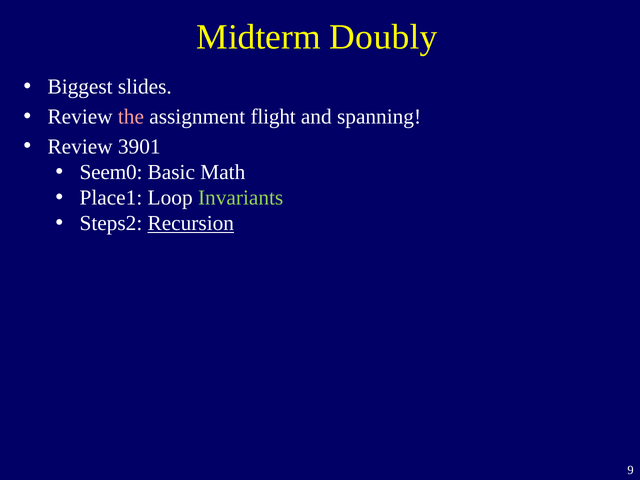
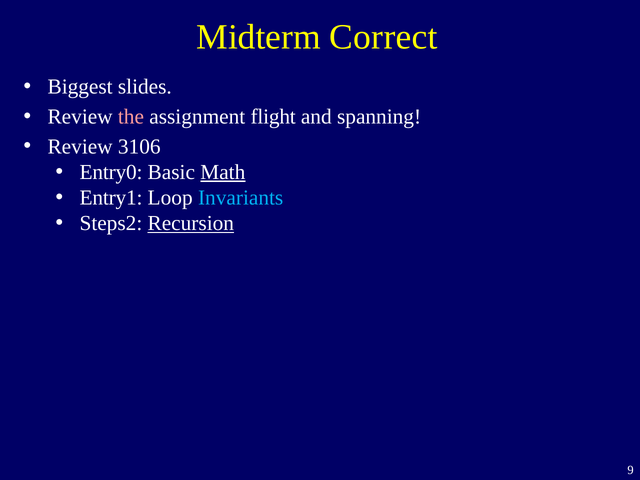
Doubly: Doubly -> Correct (384, 37)
3901: 3901 -> 3106 (139, 147)
Seem0: Seem0 -> Entry0 (111, 172)
Math underline: none -> present (223, 172)
Place1: Place1 -> Entry1 (111, 198)
Invariants colour: light green -> light blue (241, 198)
